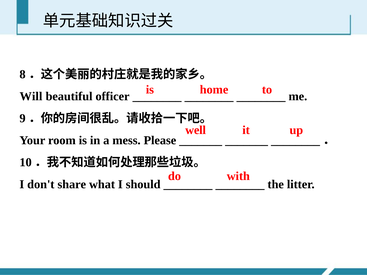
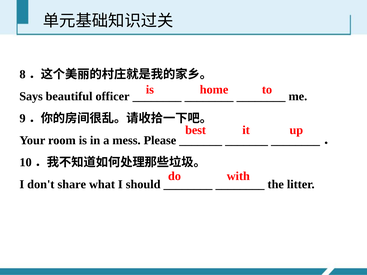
Will: Will -> Says (31, 96)
well: well -> best (196, 130)
